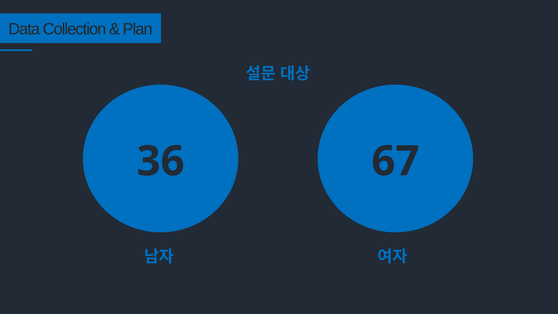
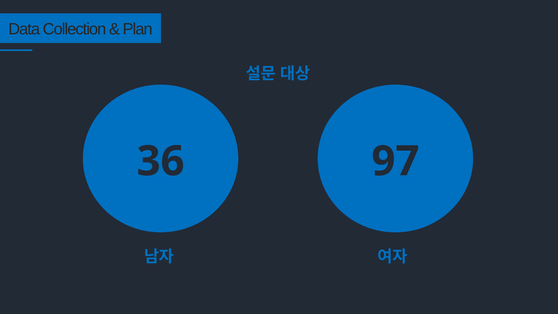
67: 67 -> 97 (395, 161)
